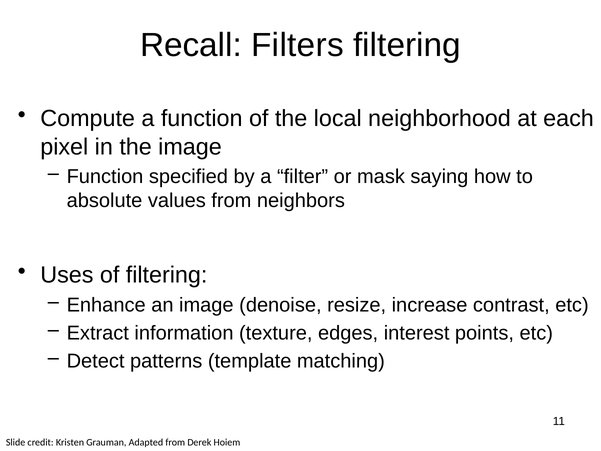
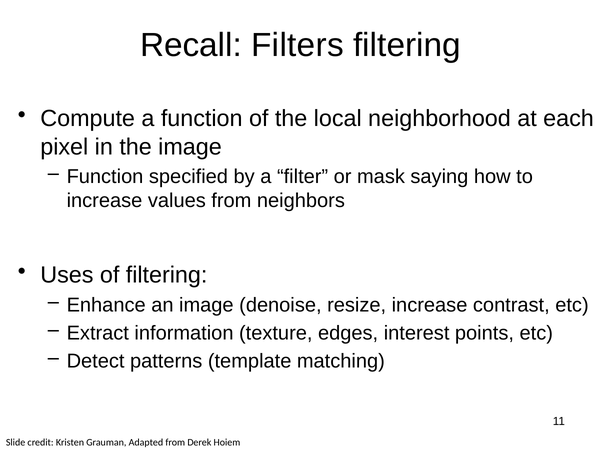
absolute: absolute -> increase (104, 201)
